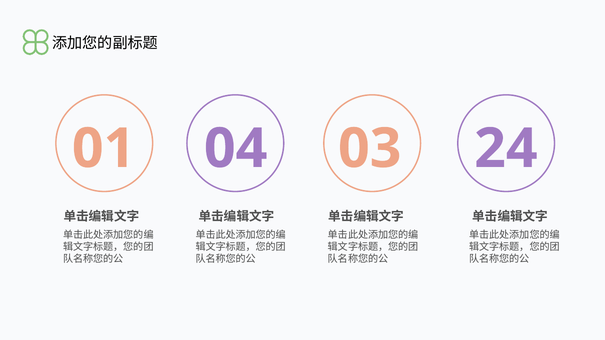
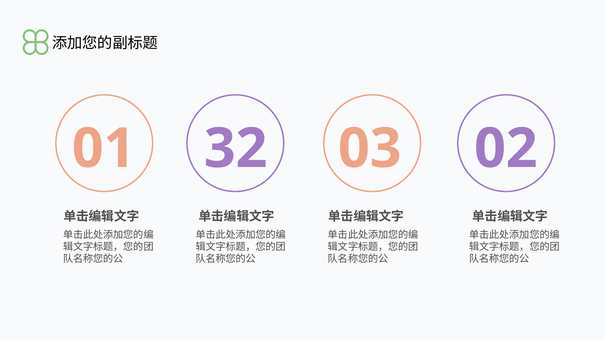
04: 04 -> 32 (236, 149)
24: 24 -> 02 (506, 149)
